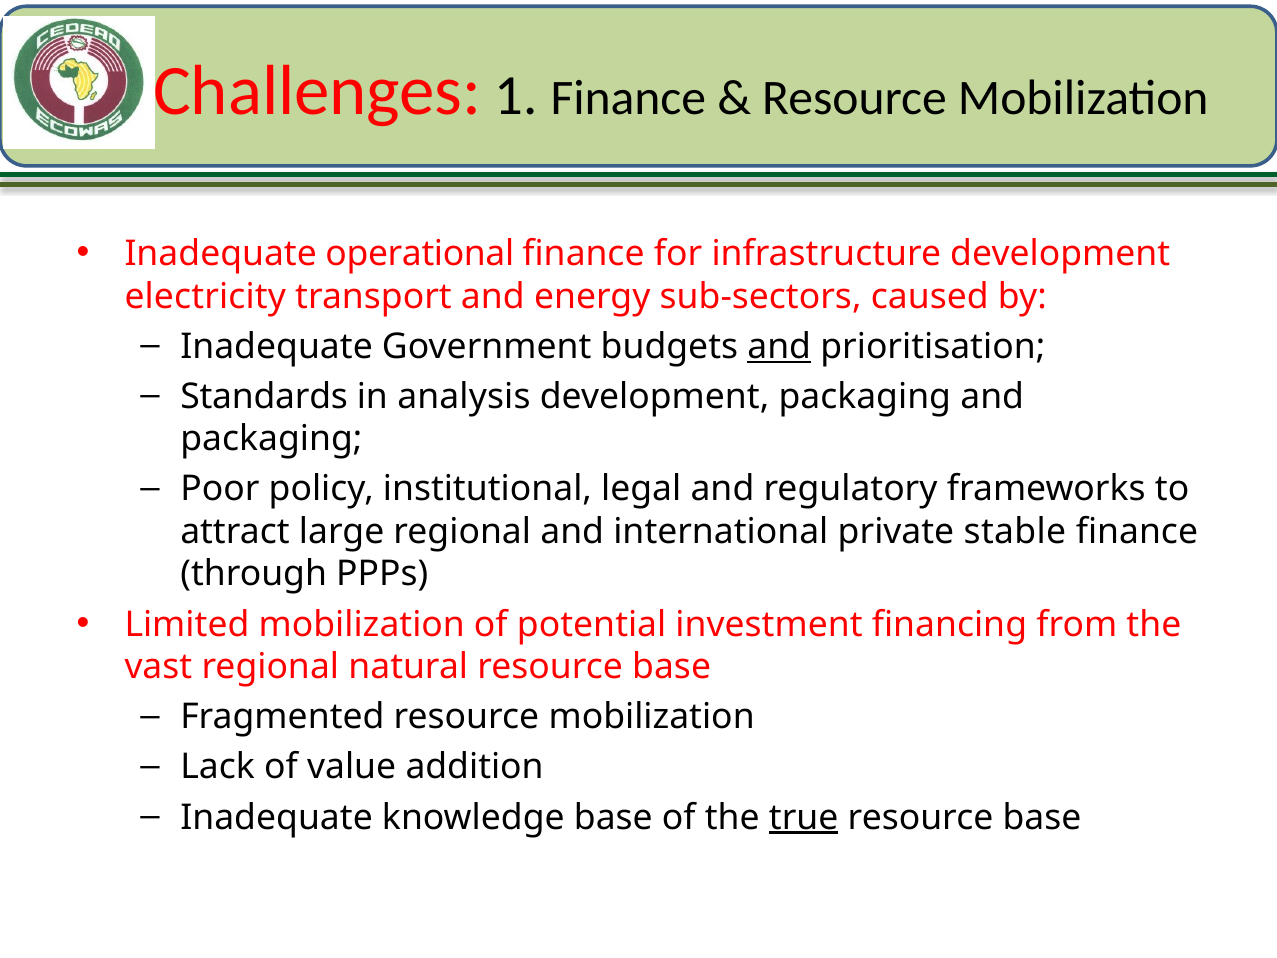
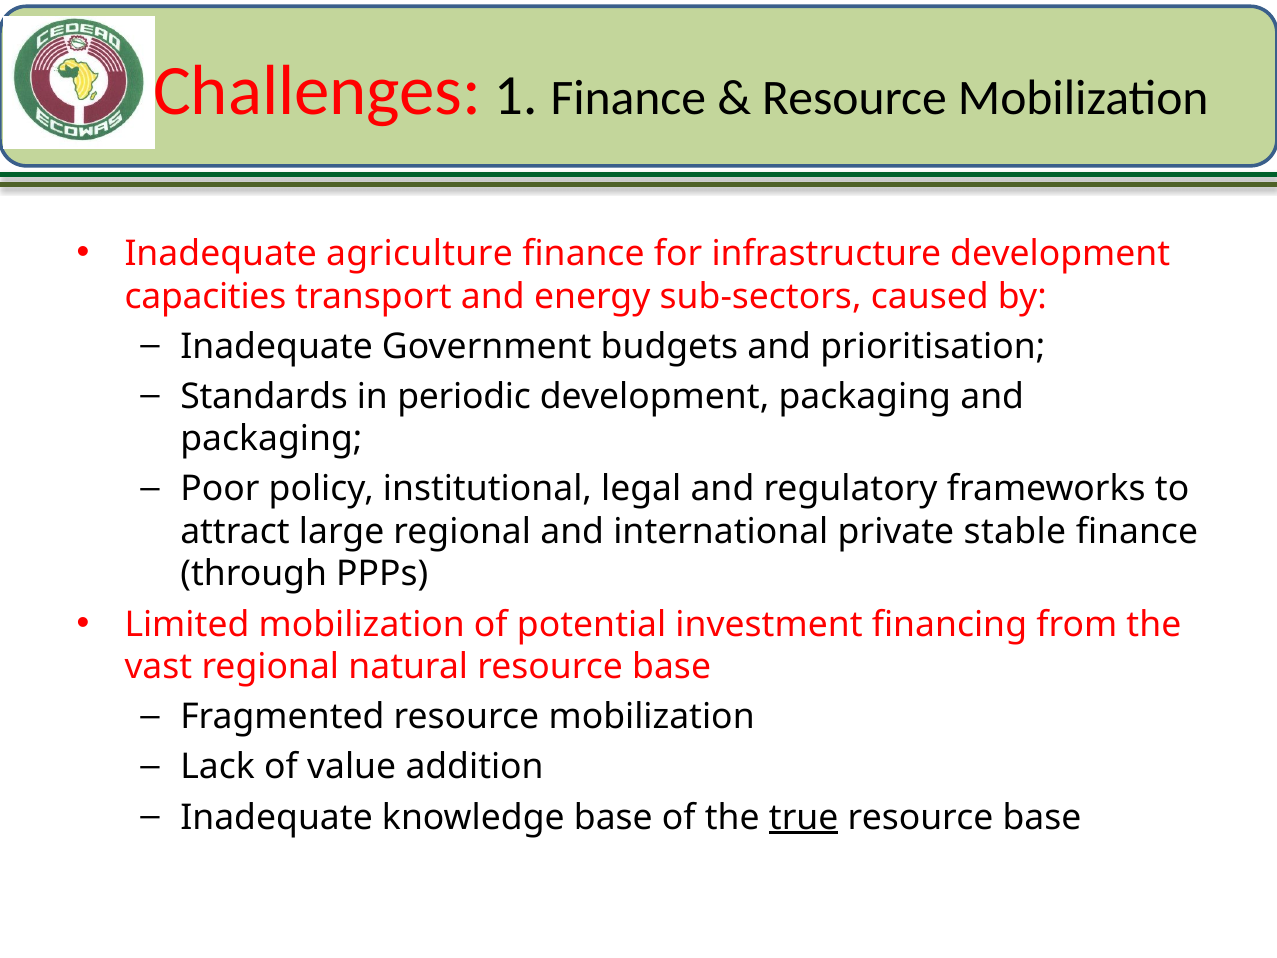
operational: operational -> agriculture (419, 254)
electricity: electricity -> capacities (205, 296)
and underline: present -> none (779, 346)
analysis: analysis -> periodic (464, 396)
